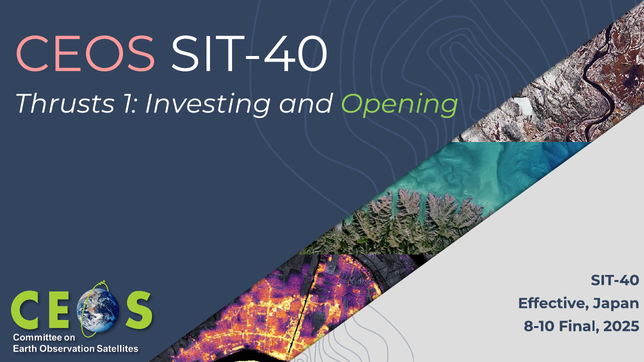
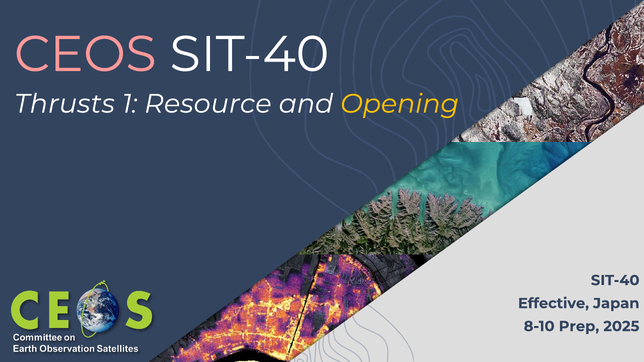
Investing: Investing -> Resource (208, 104)
Opening colour: light green -> yellow (400, 104)
Final: Final -> Prep (579, 327)
